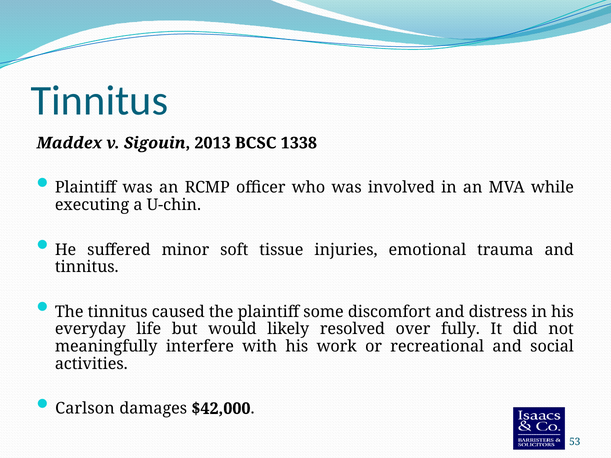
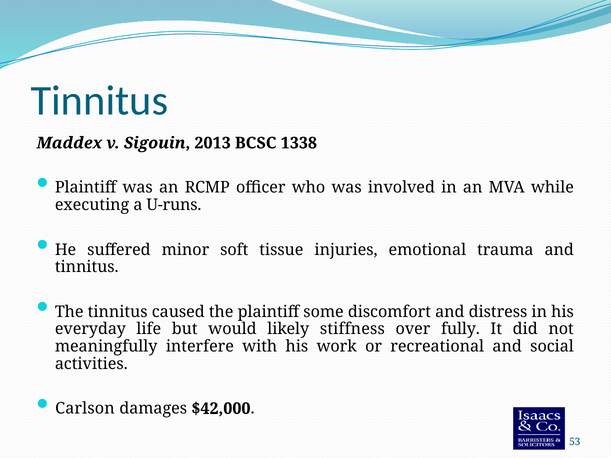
U-chin: U-chin -> U-runs (174, 205)
resolved: resolved -> stiffness (352, 329)
